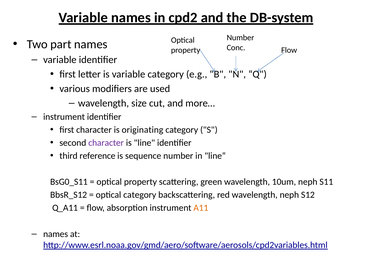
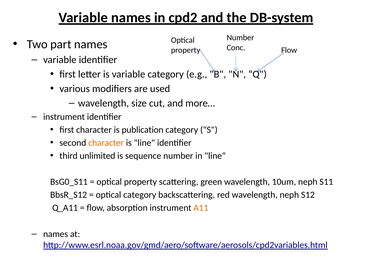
originating: originating -> publication (143, 130)
character colour: purple -> orange (106, 143)
reference: reference -> unlimited (97, 156)
